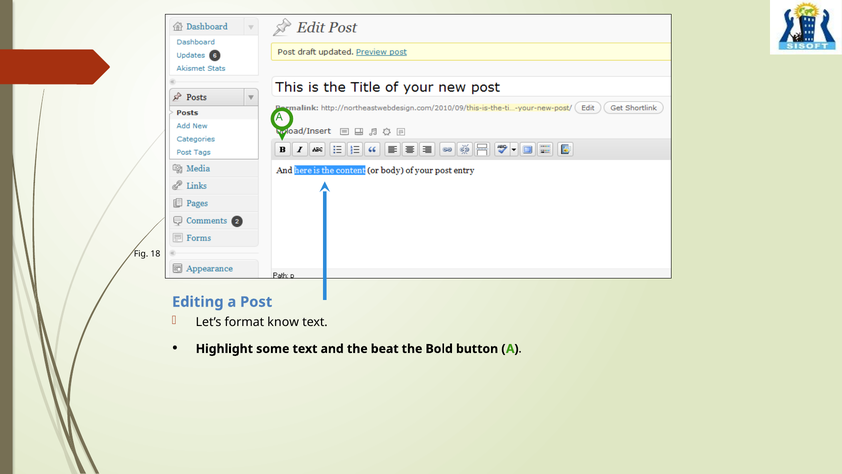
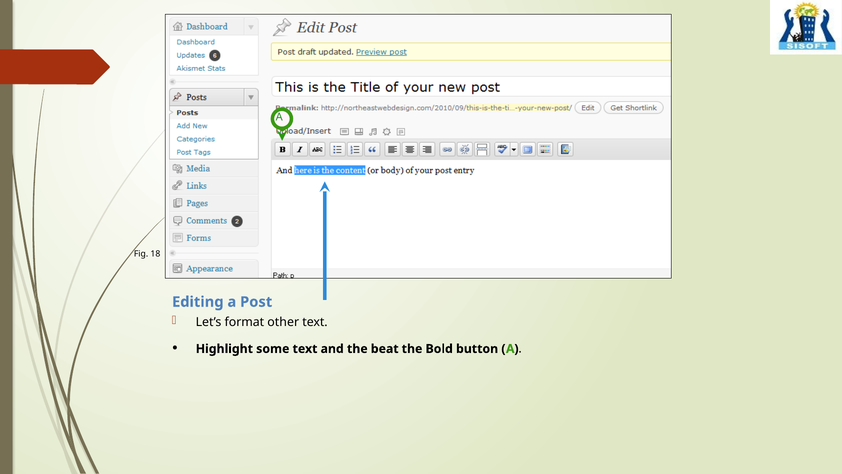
know: know -> other (283, 322)
